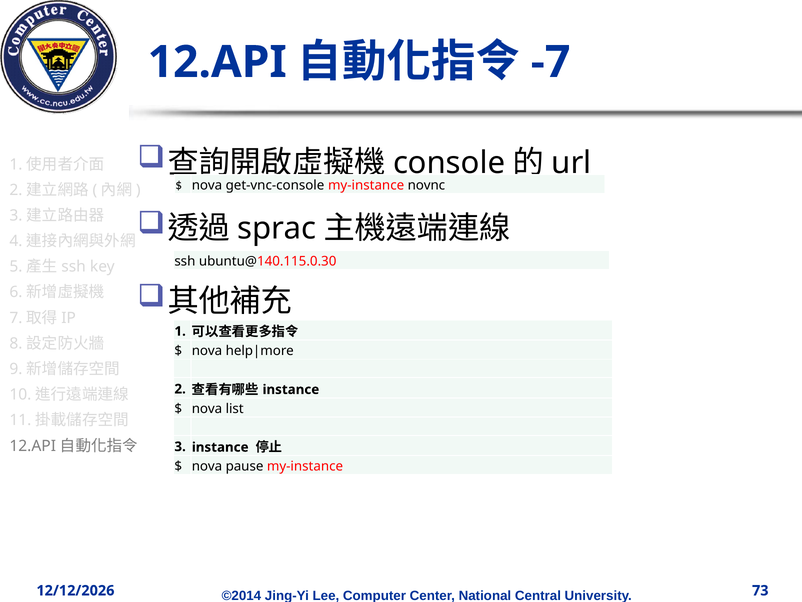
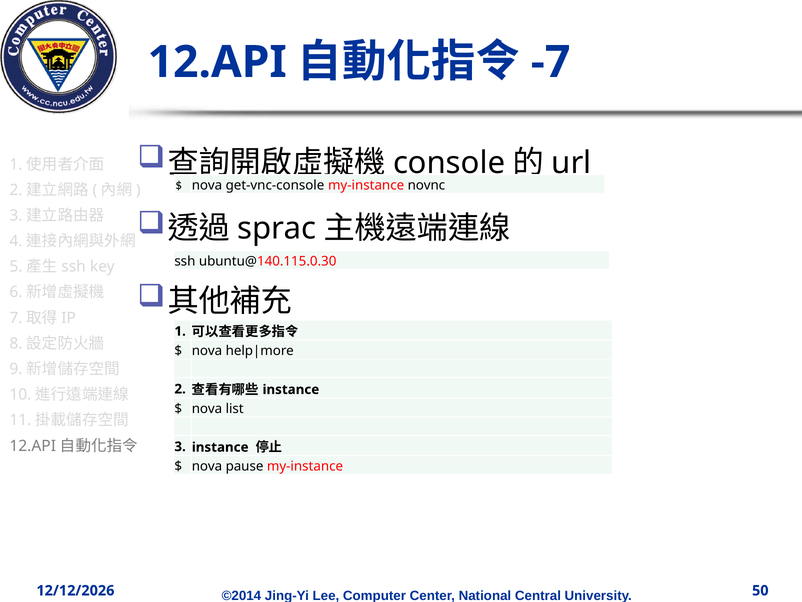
73: 73 -> 50 (760, 590)
